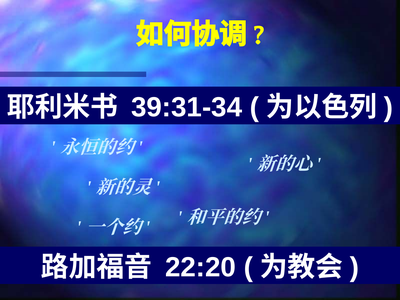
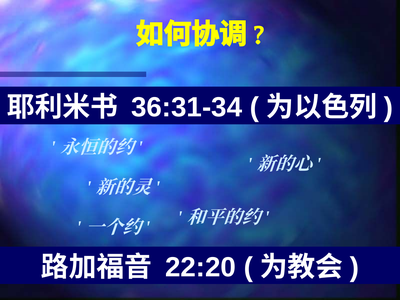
39:31-34: 39:31-34 -> 36:31-34 (187, 107)
